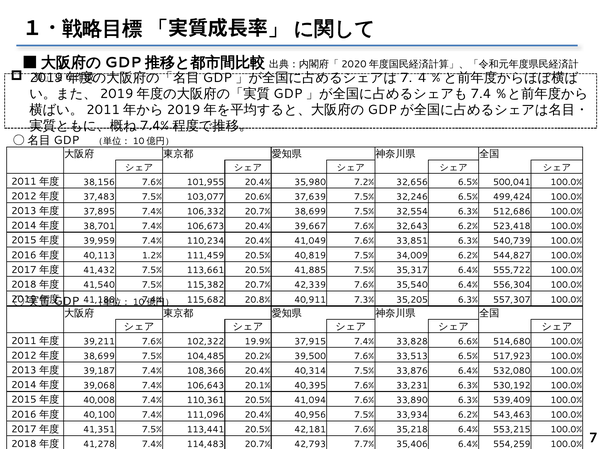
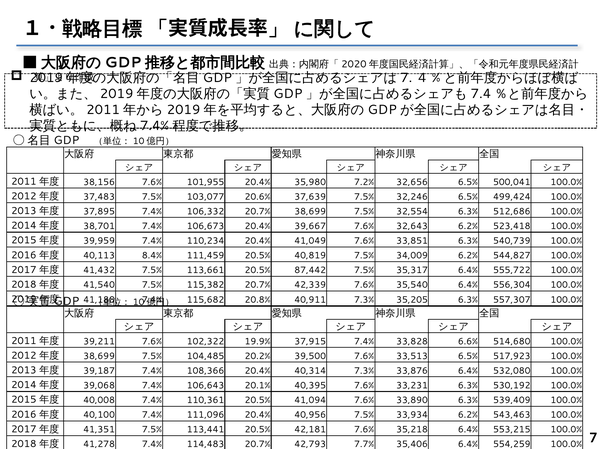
1.2%: 1.2% -> 8.4% (152, 256)
41,885: 41,885 -> 87,442 (310, 270)
40,314 7.5%: 7.5% -> 7.3% (364, 371)
